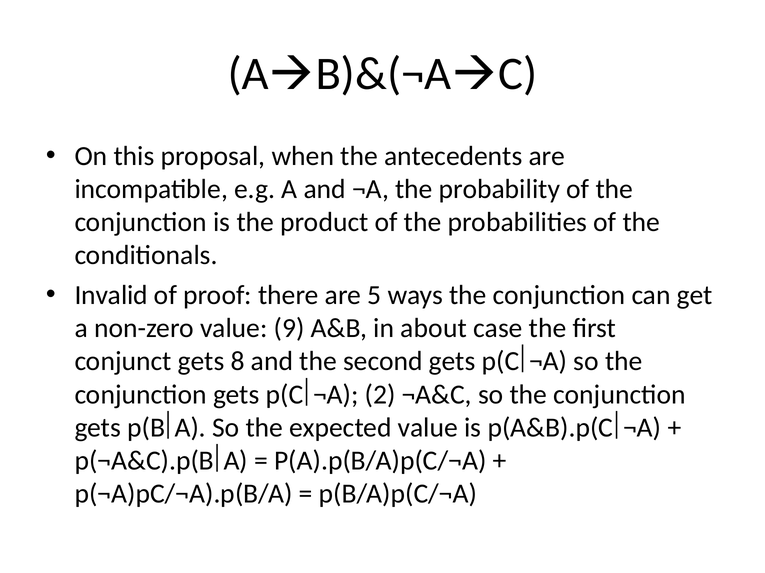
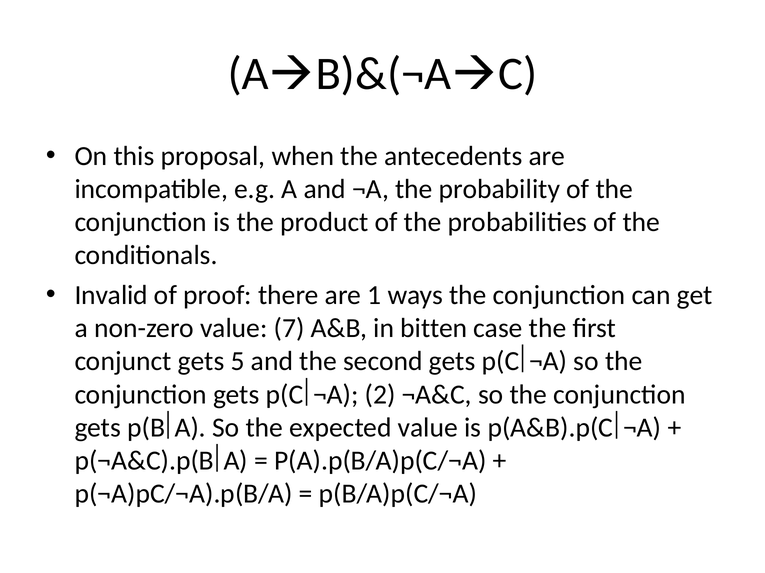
5: 5 -> 1 (374, 296)
9: 9 -> 7 (289, 329)
about: about -> bitten (434, 329)
8: 8 -> 5 (238, 362)
